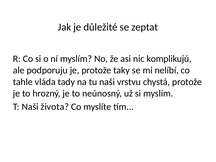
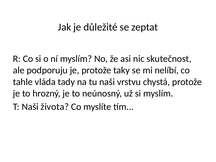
komplikujú: komplikujú -> skutečnost (169, 59)
